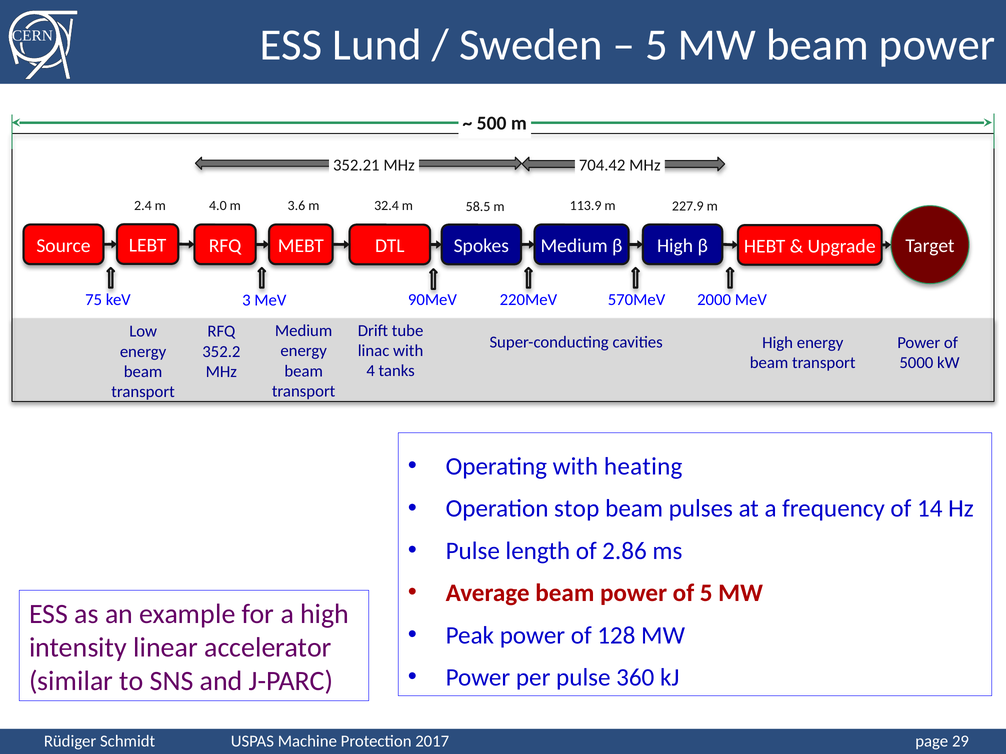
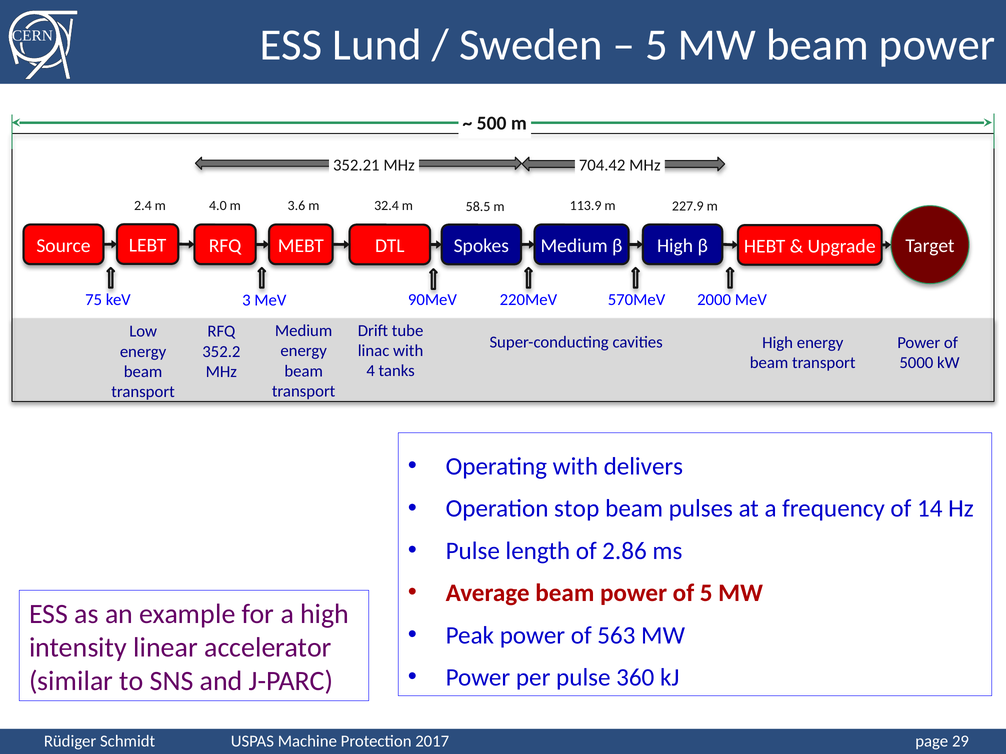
heating: heating -> delivers (643, 467)
128: 128 -> 563 (616, 636)
